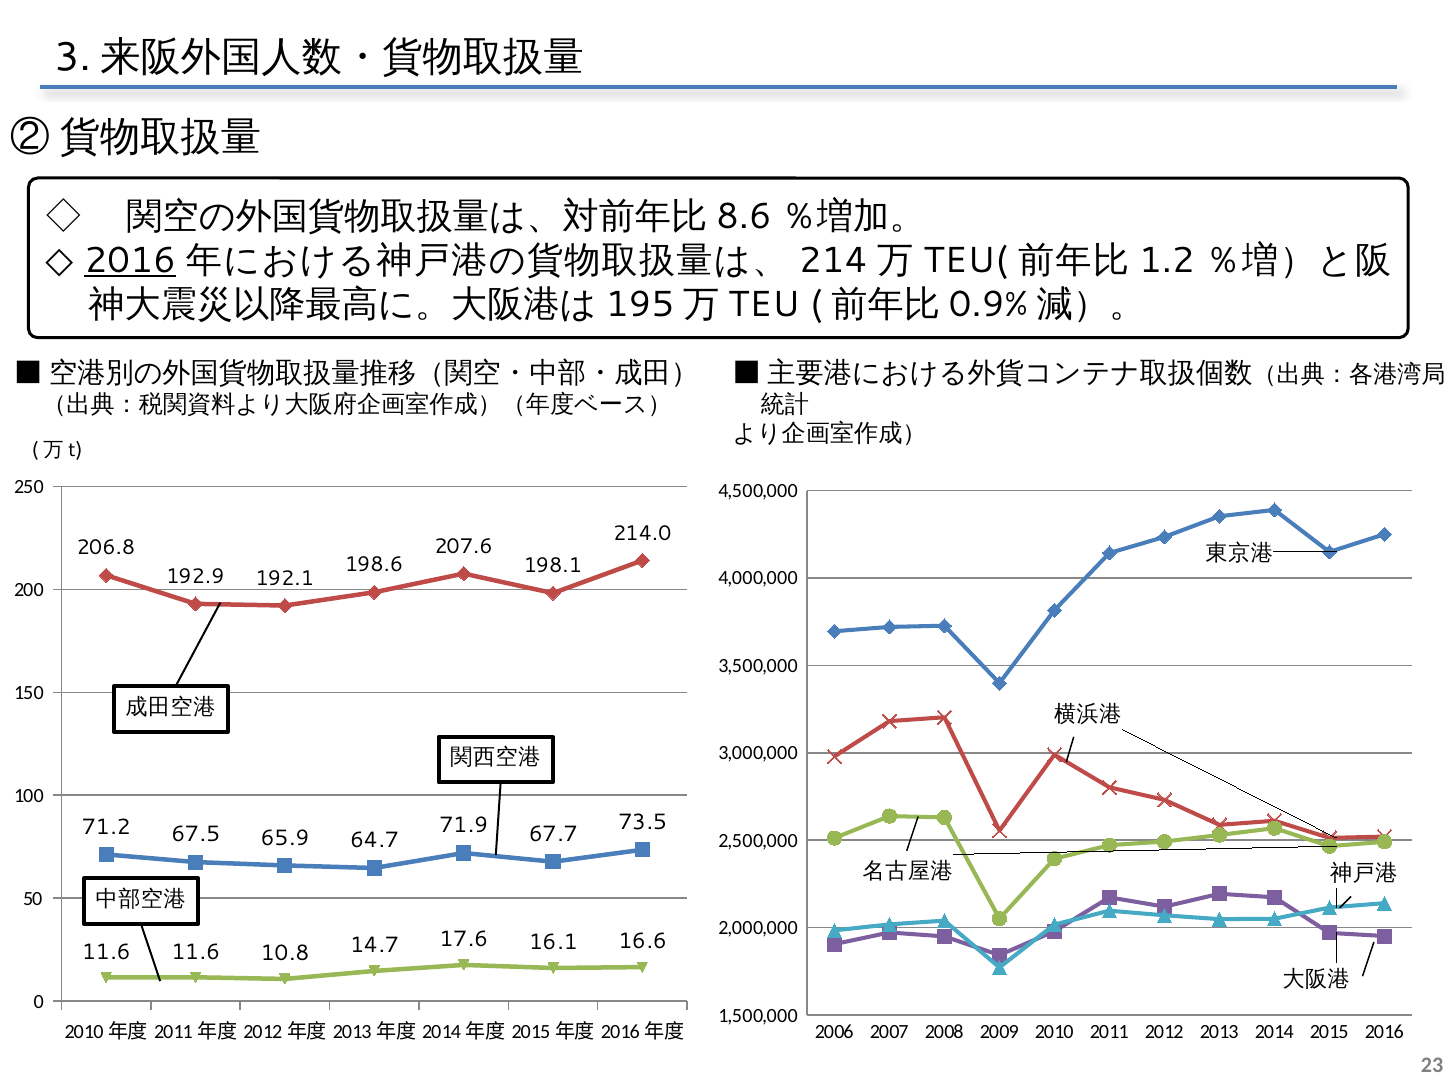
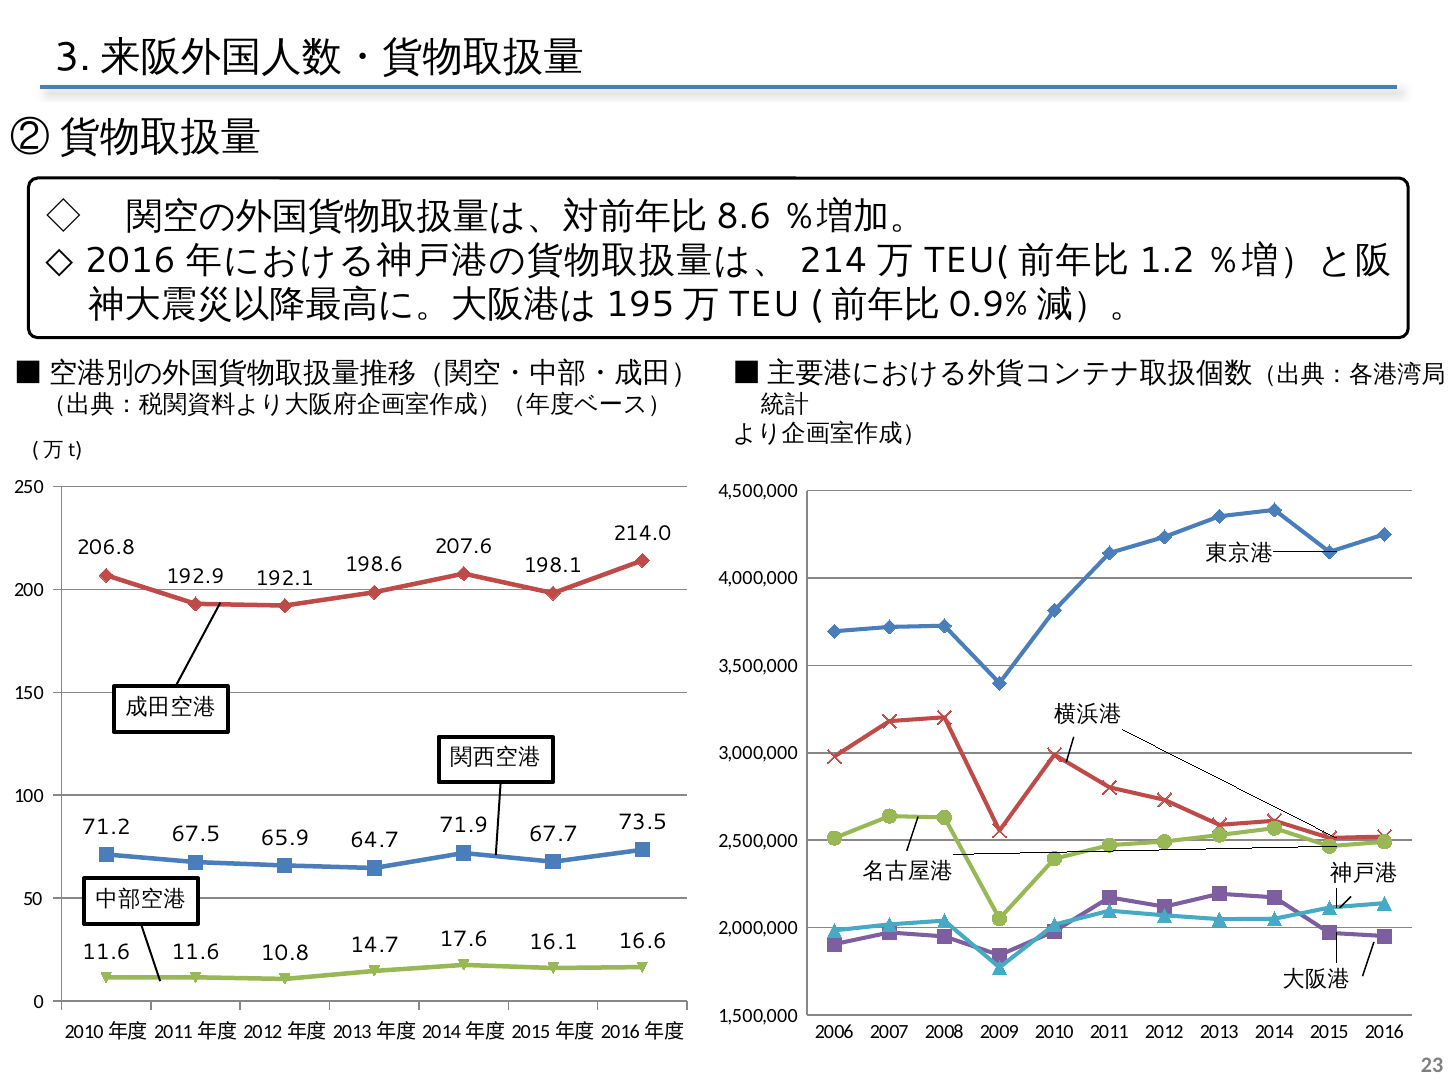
2016 underline: present -> none (130, 261)
